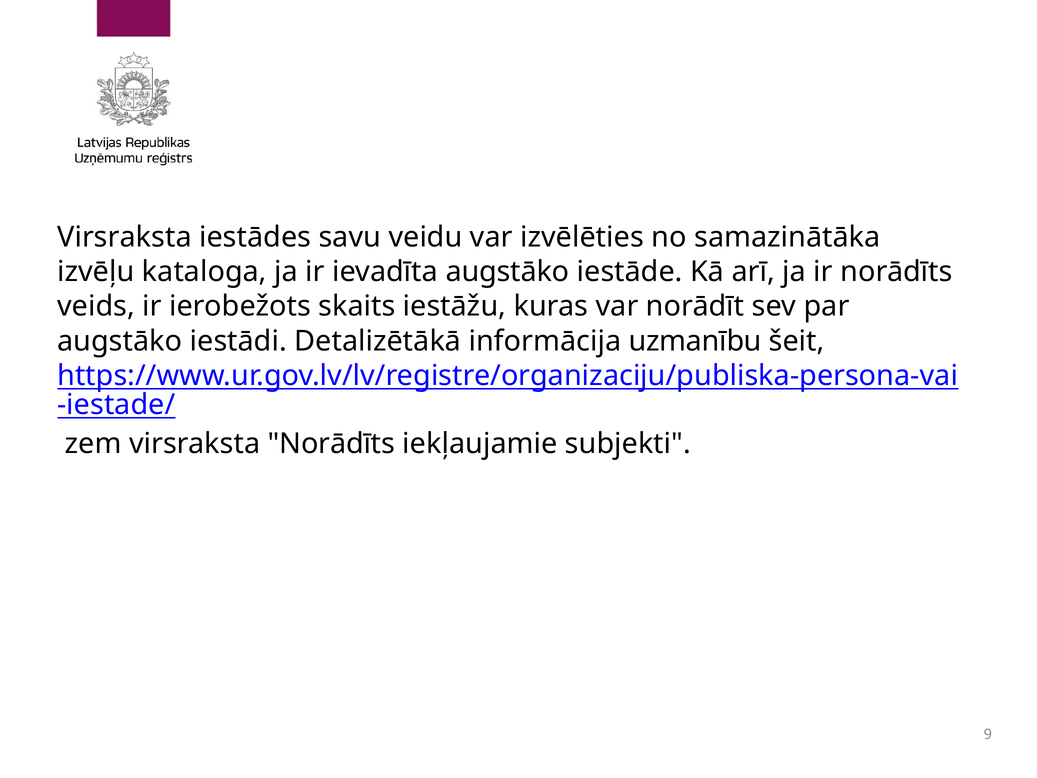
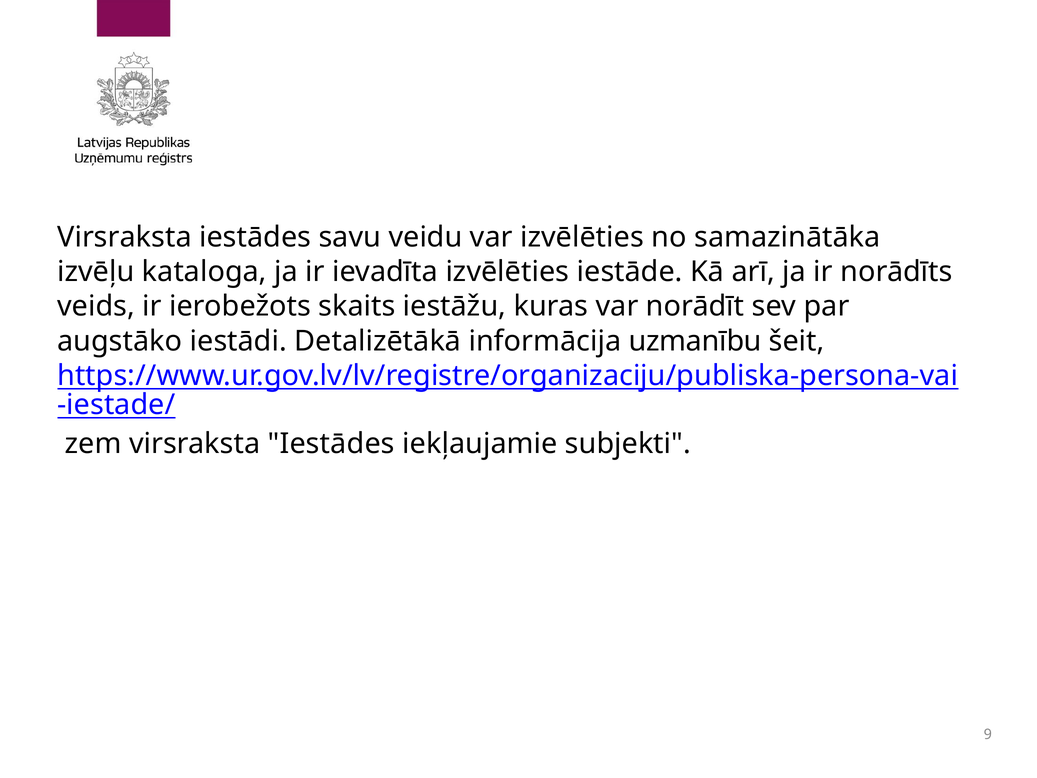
ievadīta augstāko: augstāko -> izvēlēties (507, 272)
zem virsraksta Norādīts: Norādīts -> Iestādes (331, 444)
